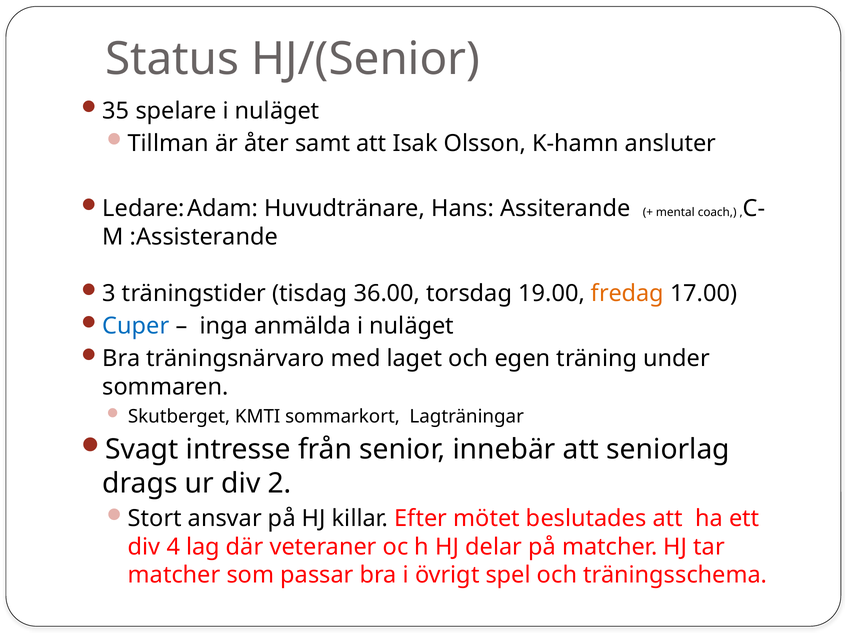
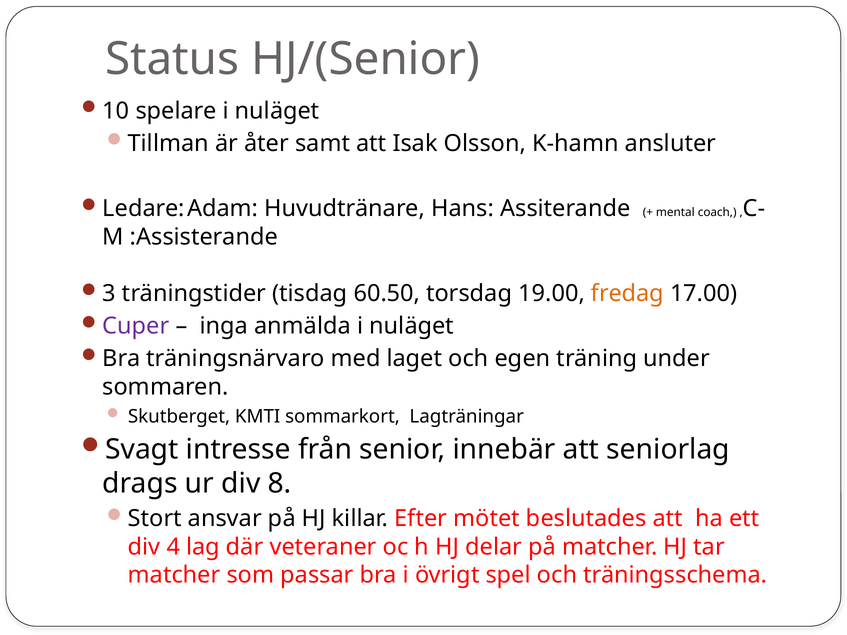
35: 35 -> 10 (116, 111)
36.00: 36.00 -> 60.50 (387, 294)
Cuper colour: blue -> purple (136, 326)
2: 2 -> 8 (280, 484)
